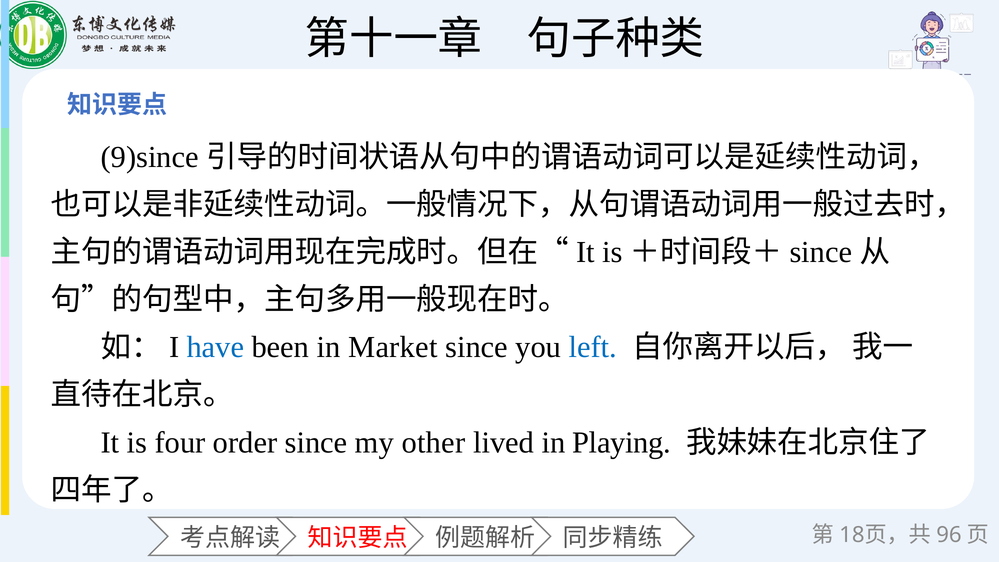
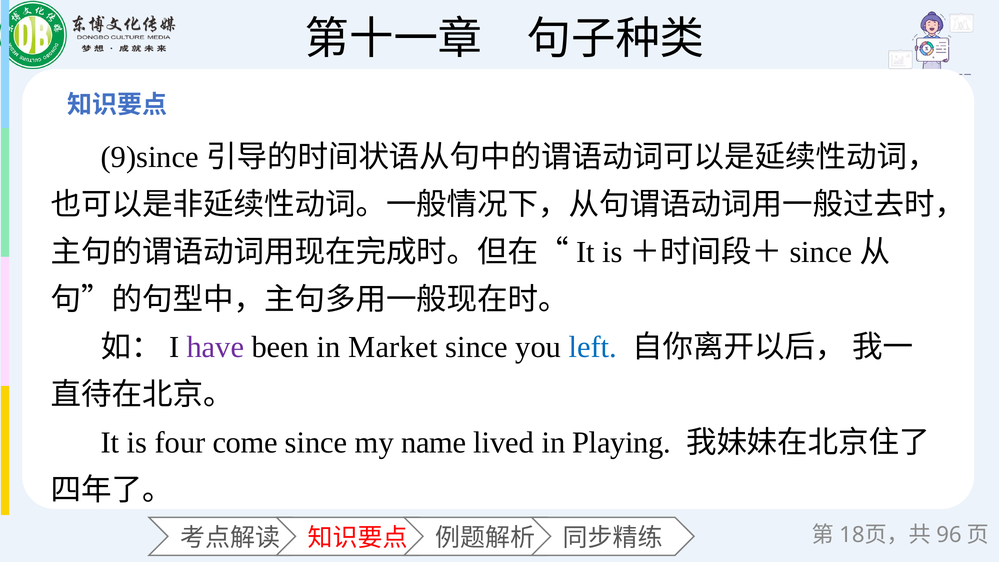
have colour: blue -> purple (215, 347)
order: order -> come (245, 443)
other: other -> name (434, 443)
